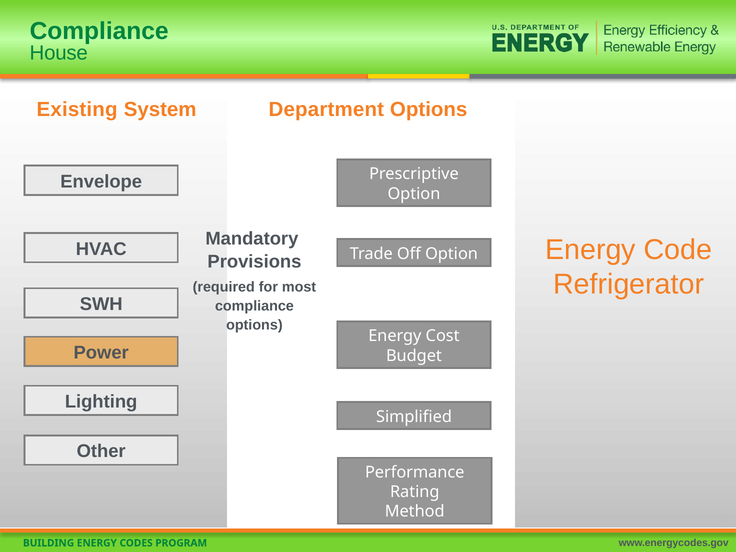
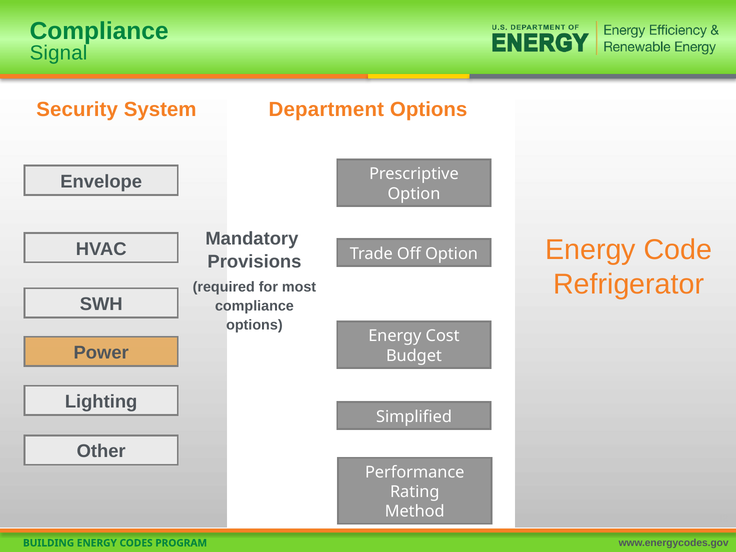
House: House -> Signal (59, 53)
Existing: Existing -> Security (77, 109)
